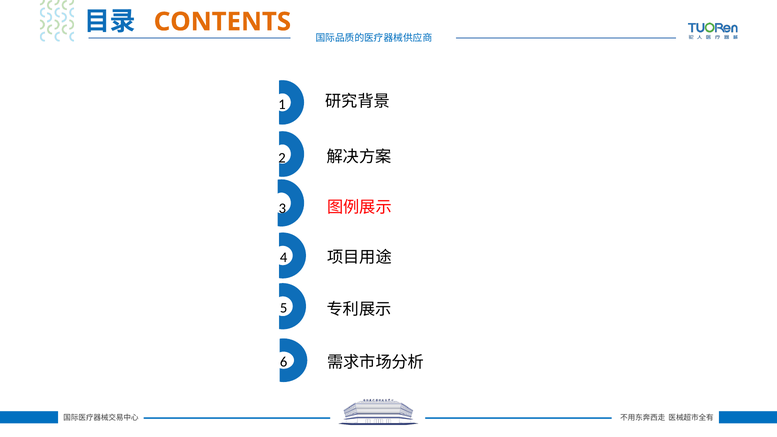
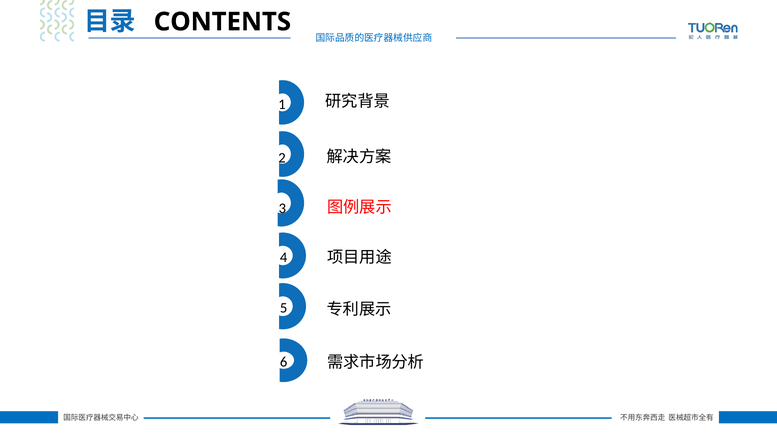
CONTENTS colour: orange -> black (222, 22)
